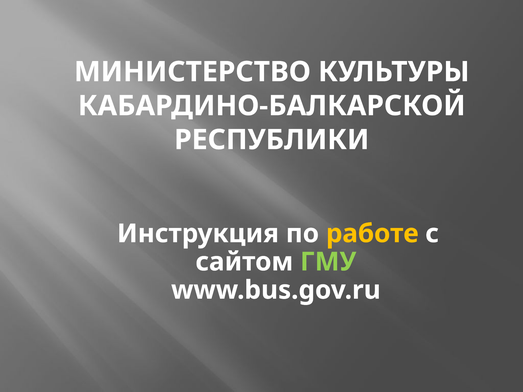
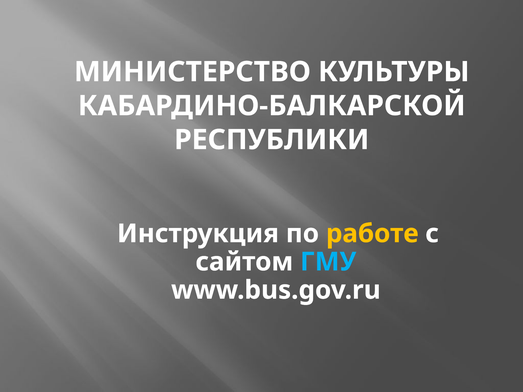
ГМУ colour: light green -> light blue (328, 262)
